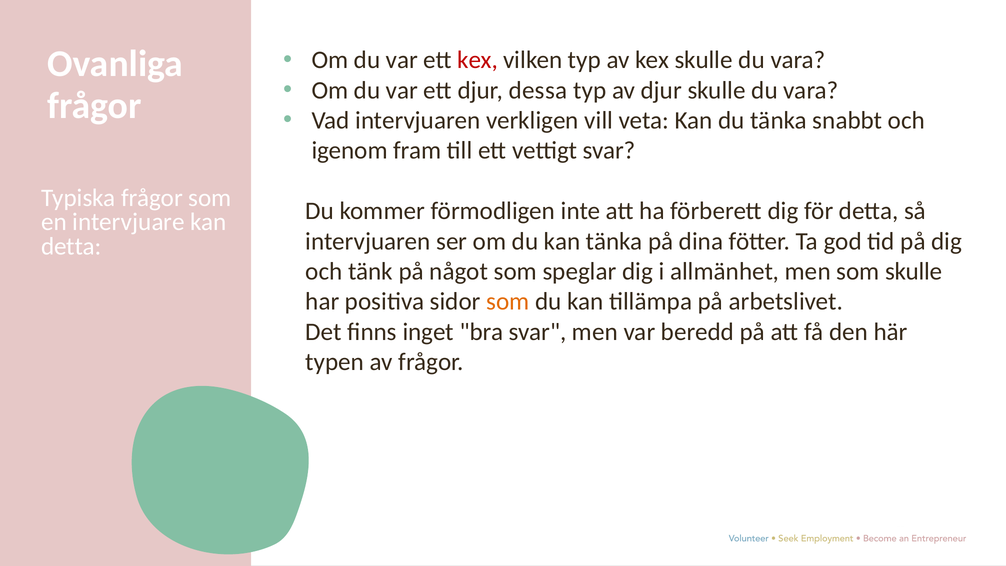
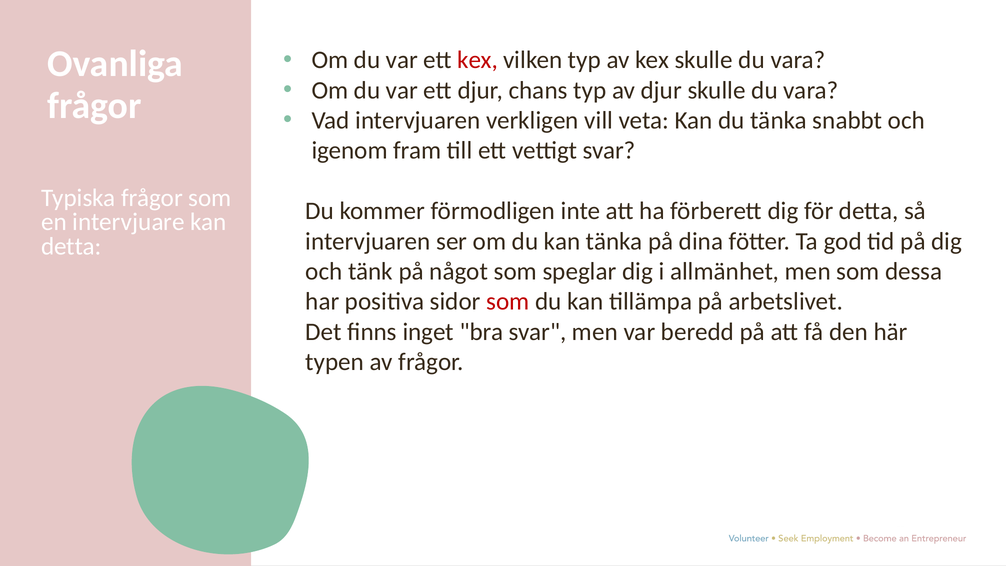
dessa: dessa -> chans (538, 90)
som skulle: skulle -> dessa (914, 271)
som colour: orange -> red (508, 302)
